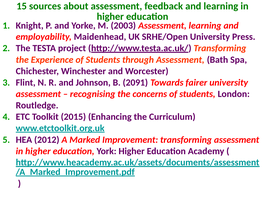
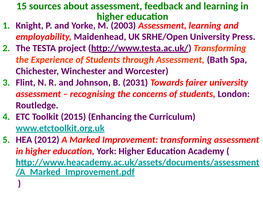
2091: 2091 -> 2031 (135, 83)
